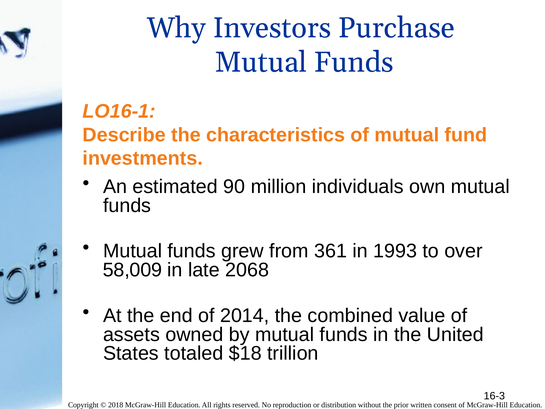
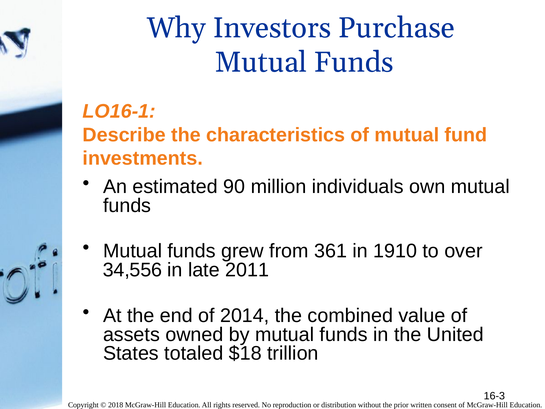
1993: 1993 -> 1910 (395, 251)
58,009: 58,009 -> 34,556 (132, 270)
2068: 2068 -> 2011 (247, 270)
